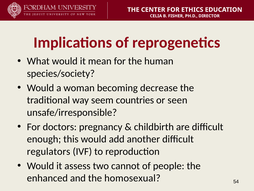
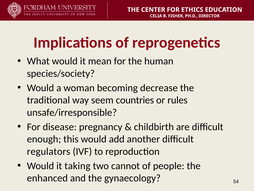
seen: seen -> rules (178, 100)
doctors: doctors -> disease (60, 127)
assess: assess -> taking (77, 165)
homosexual: homosexual -> gynaecology (132, 178)
